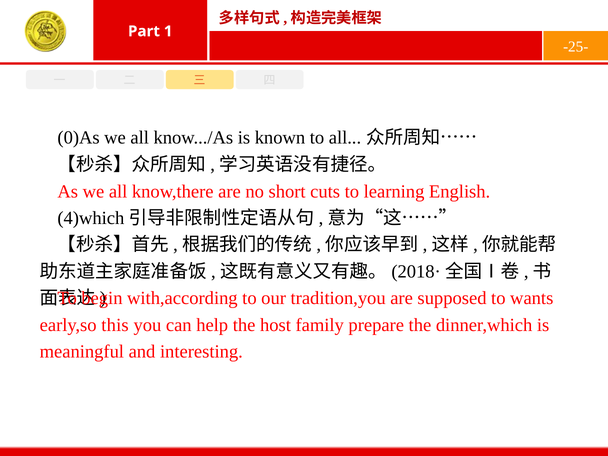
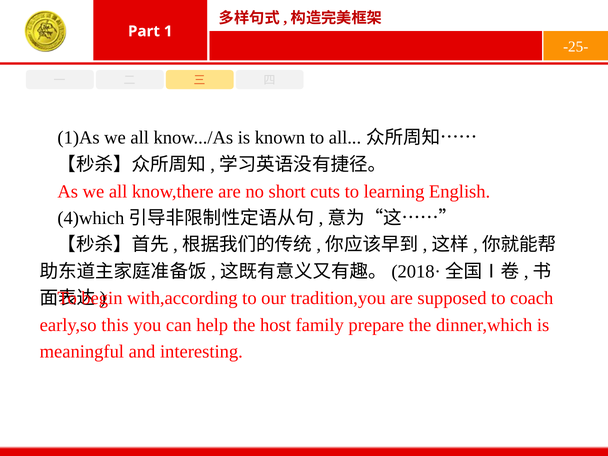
0)As: 0)As -> 1)As (79, 138)
wants: wants -> coach (532, 298)
